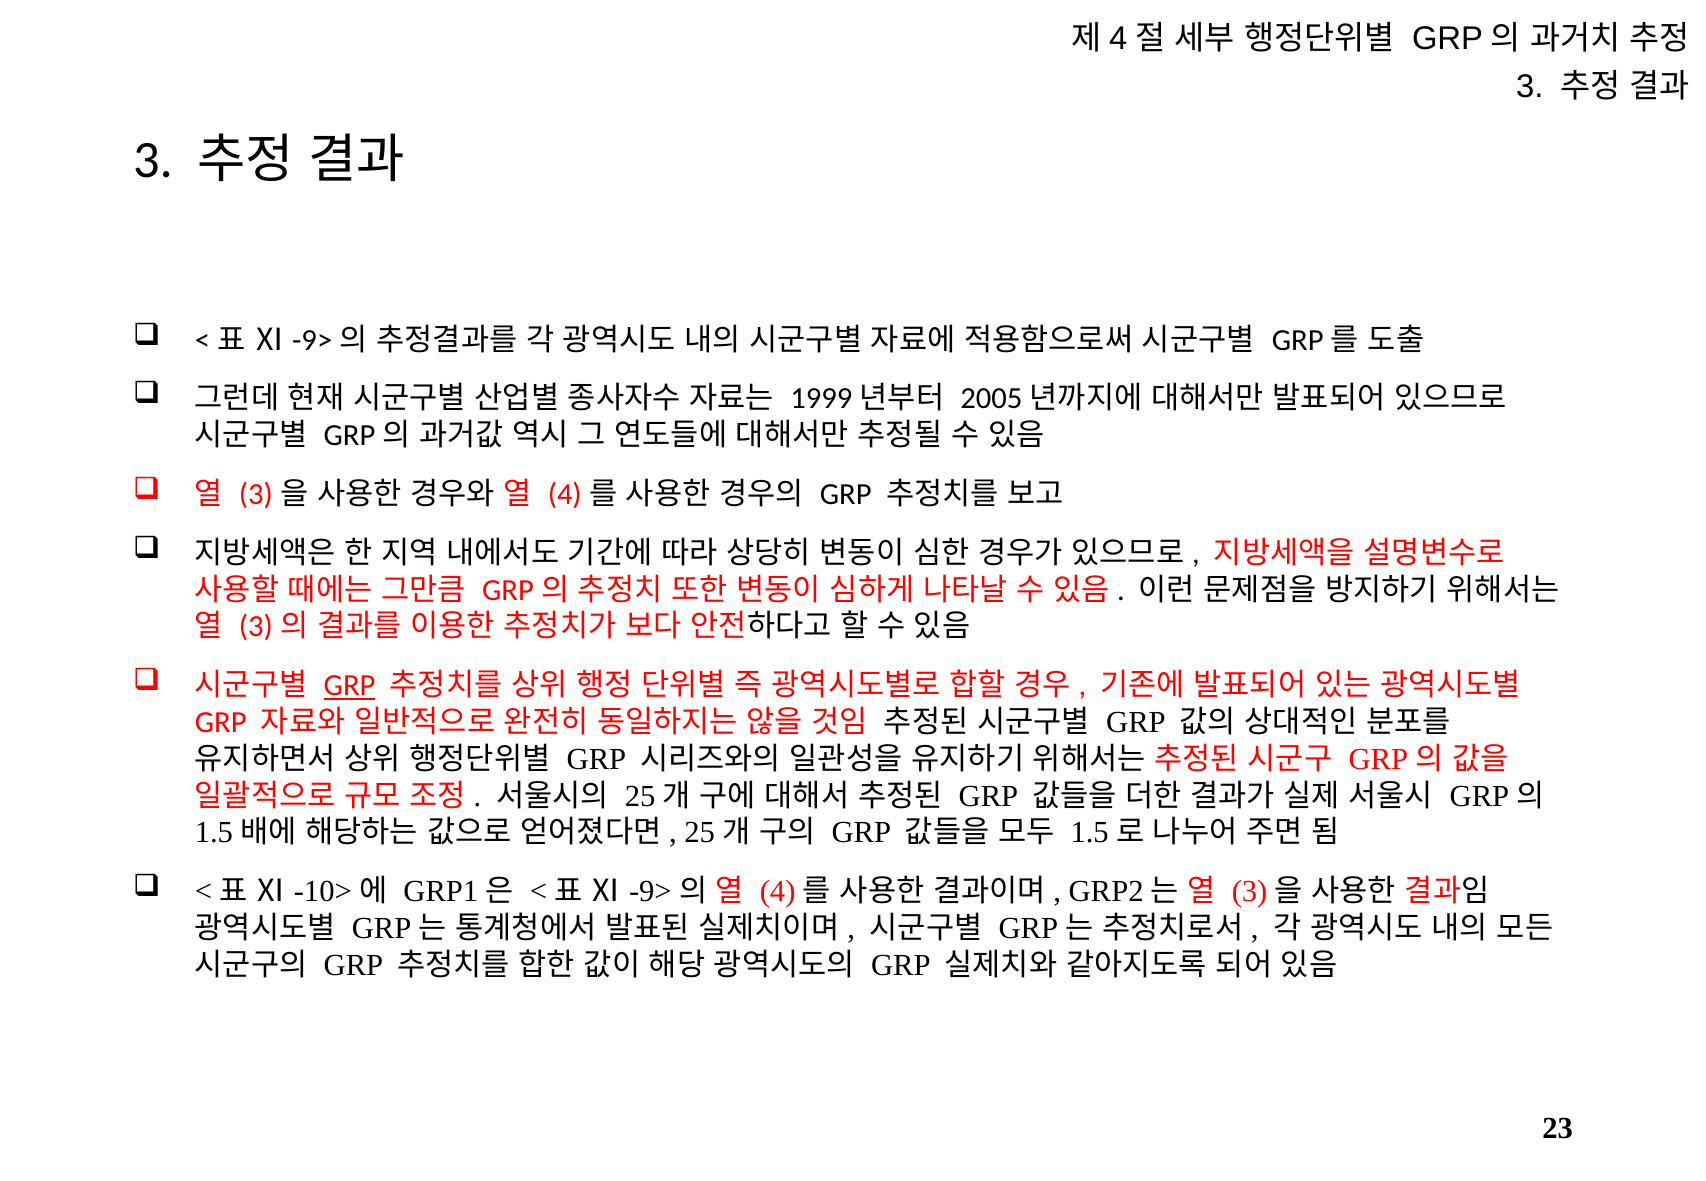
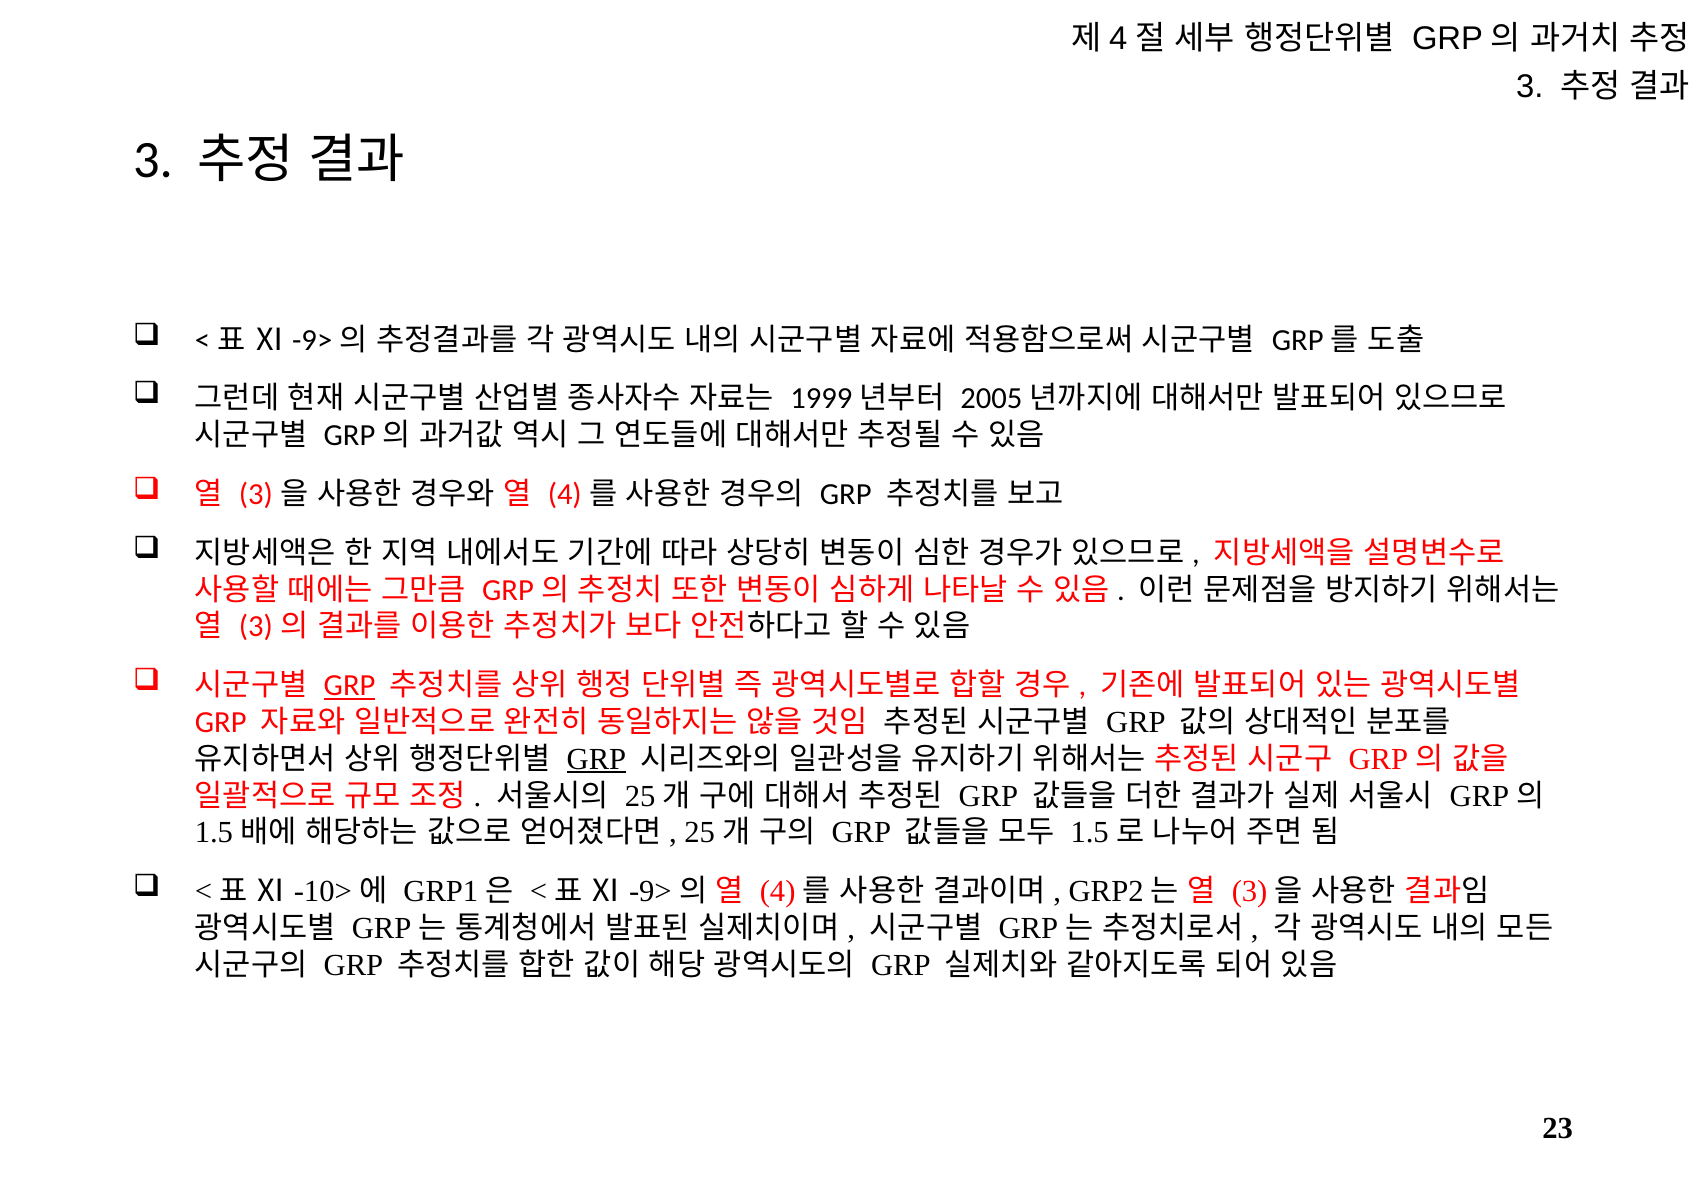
GRP underline: none -> present (596, 759)
